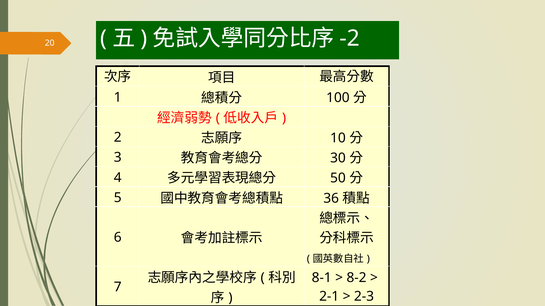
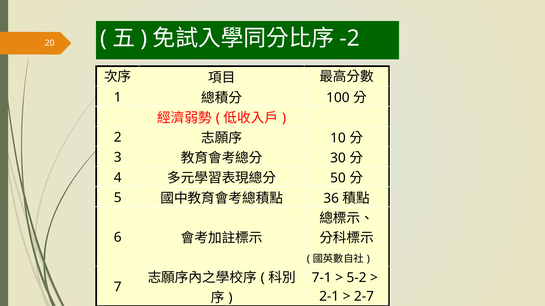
8-1: 8-1 -> 7-1 (322, 278)
8-2: 8-2 -> 5-2 (357, 278)
2-3: 2-3 -> 2-7 (364, 297)
